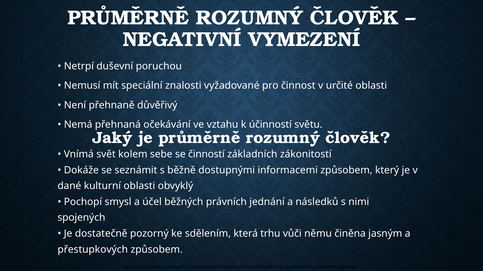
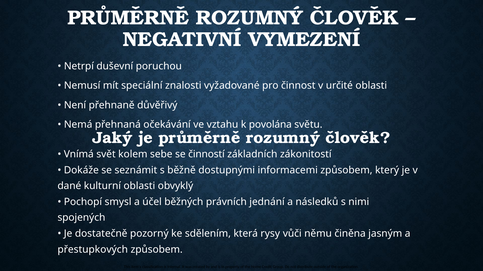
účinností: účinností -> povolána (270, 125)
trhu: trhu -> rysy (270, 234)
